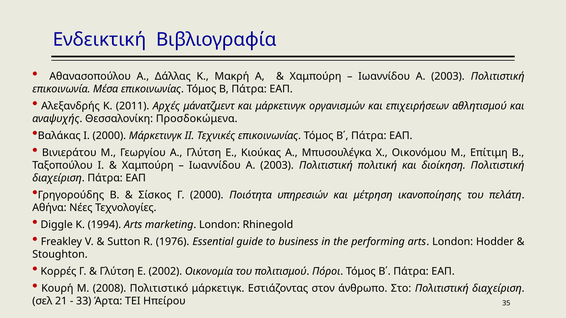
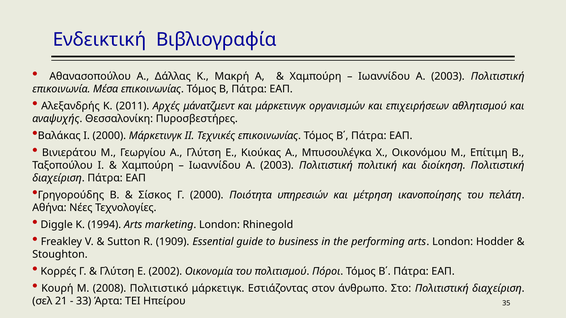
Προσδοκώμενα: Προσδοκώμενα -> Πυροσβεστήρες (197, 119)
1976: 1976 -> 1909 (173, 242)
